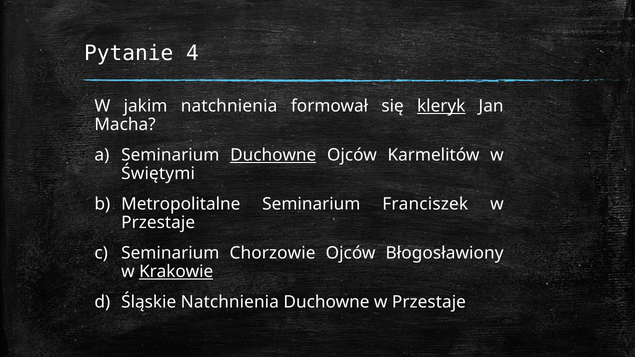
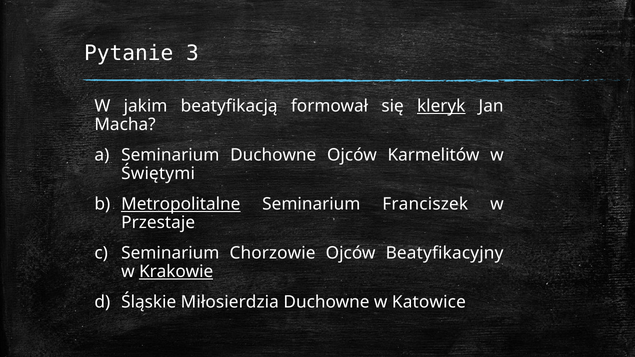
4: 4 -> 3 (192, 54)
jakim natchnienia: natchnienia -> beatyfikacją (229, 106)
Duchowne underline: present -> none (273, 155)
Metropolitalne underline: none -> present (181, 204)
Błogosławiony: Błogosławiony -> Beatyfikacyjny (445, 253)
Śląskie Natchnienia: Natchnienia -> Miłosierdzia (230, 302)
Duchowne w Przestaje: Przestaje -> Katowice (429, 302)
